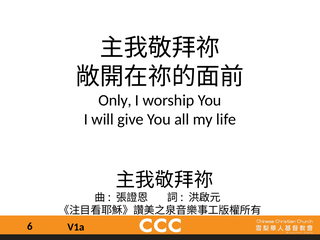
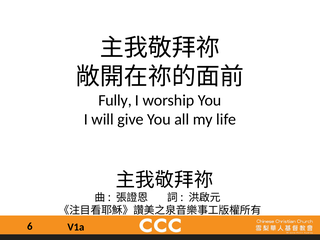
Only: Only -> Fully (115, 100)
